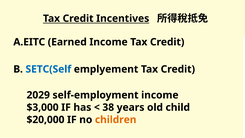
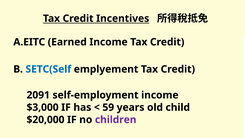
2029: 2029 -> 2091 (38, 95)
38: 38 -> 59 (108, 107)
children colour: orange -> purple (116, 120)
